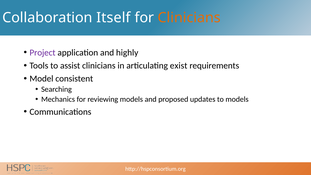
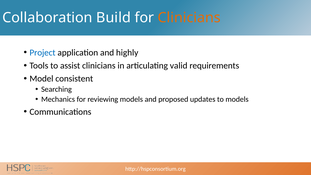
Itself: Itself -> Build (114, 18)
Project colour: purple -> blue (43, 53)
exist: exist -> valid (179, 66)
